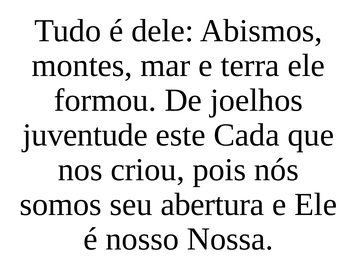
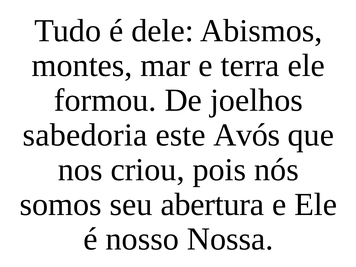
juventude: juventude -> sabedoria (85, 135)
Cada: Cada -> Avós (247, 135)
